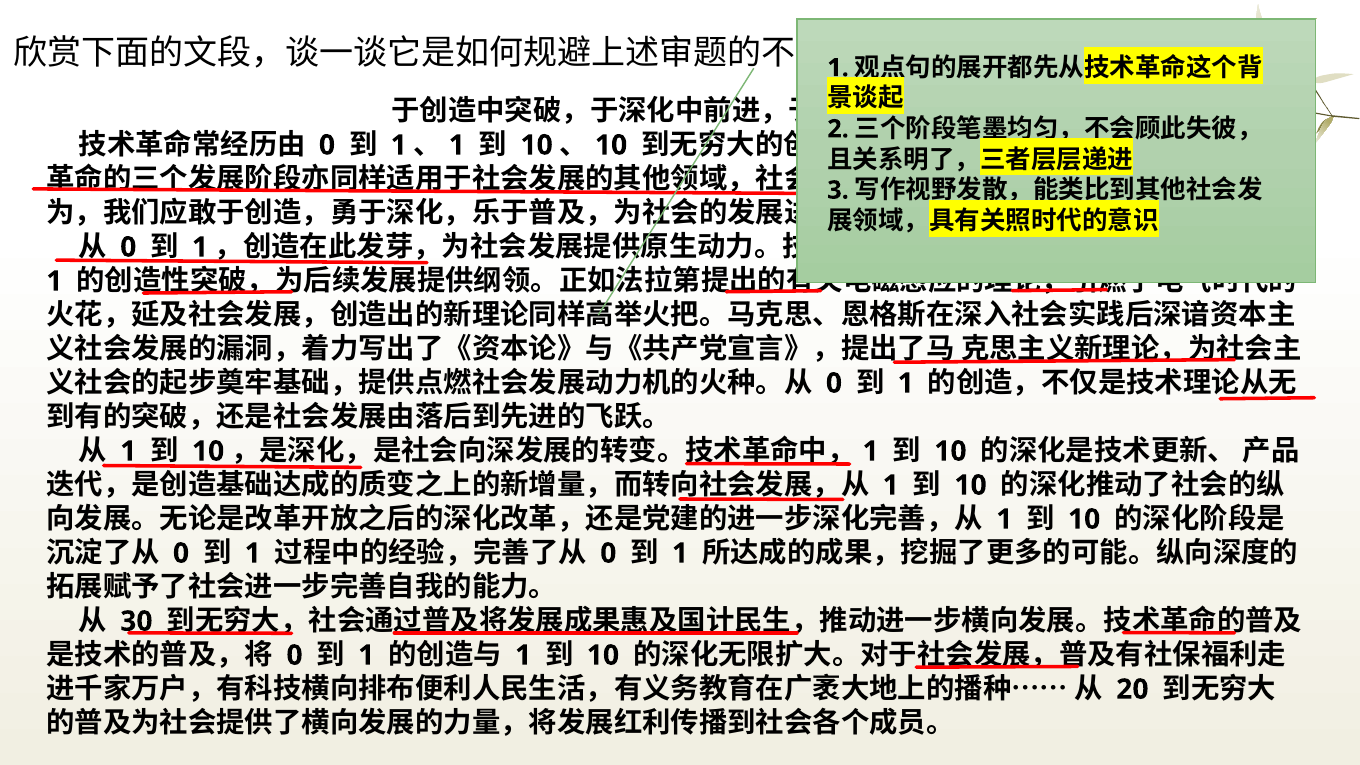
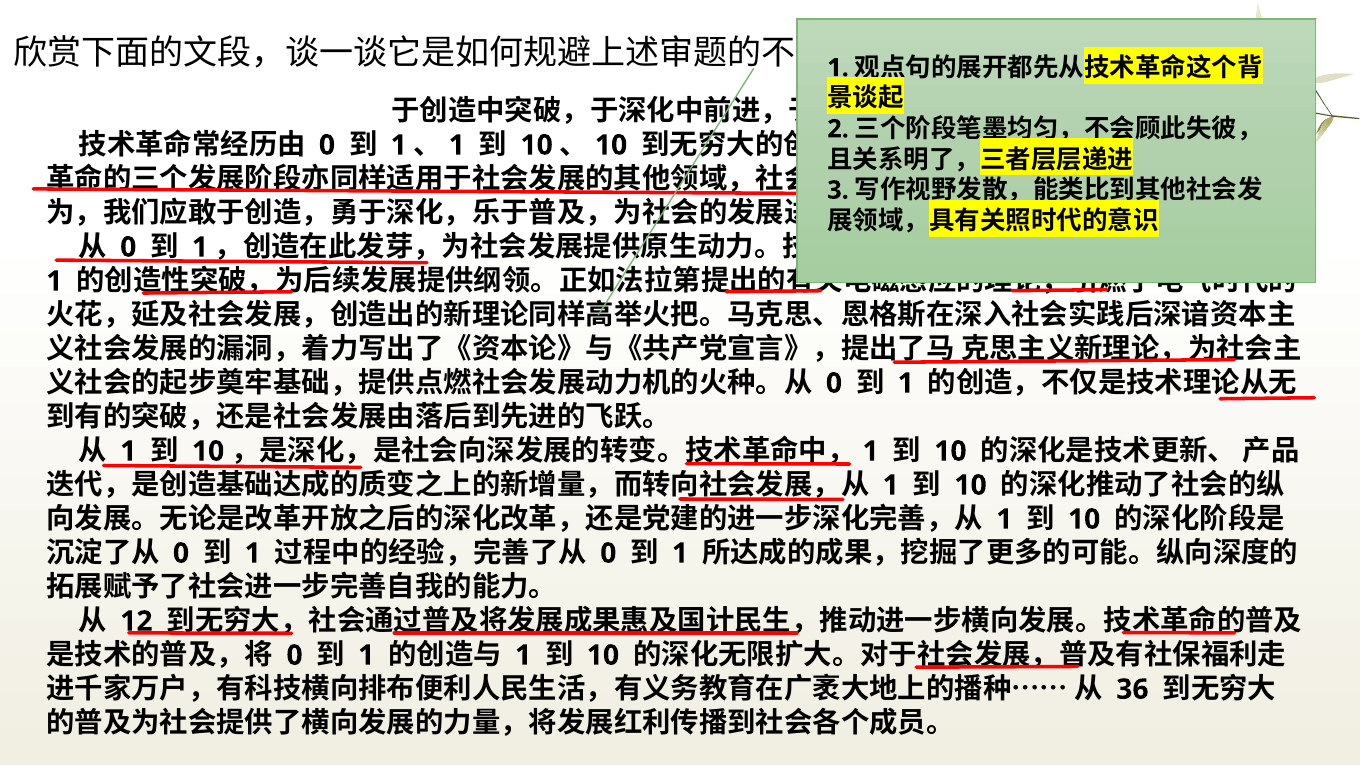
30: 30 -> 12 (136, 621)
20: 20 -> 36 (1132, 689)
